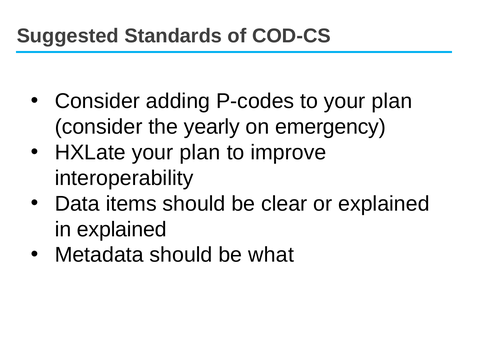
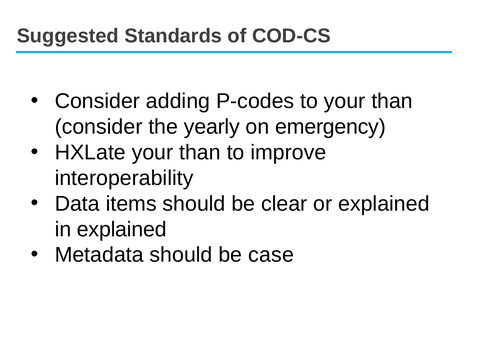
to your plan: plan -> than (392, 101)
HXLate your plan: plan -> than (200, 152)
what: what -> case (271, 255)
